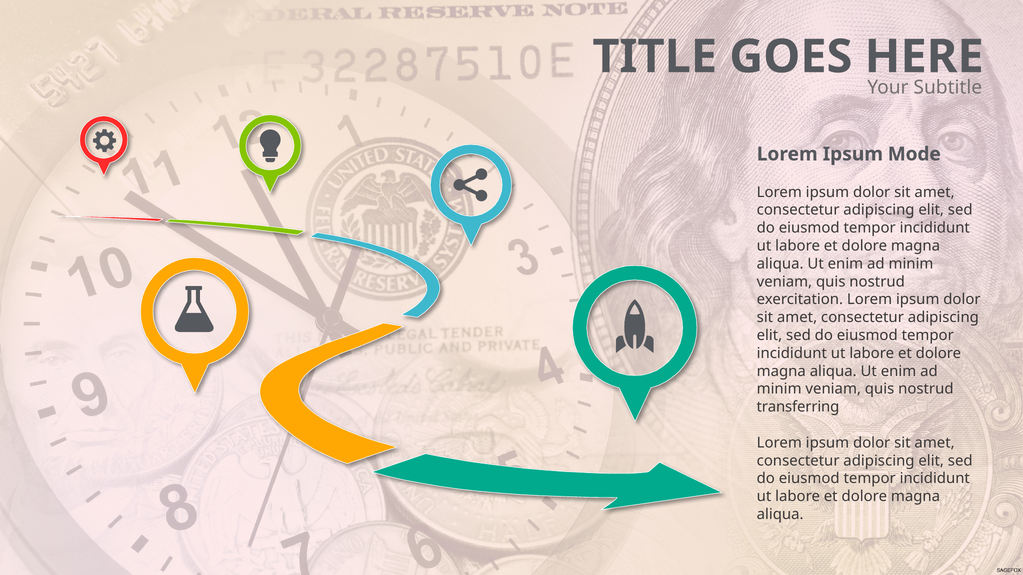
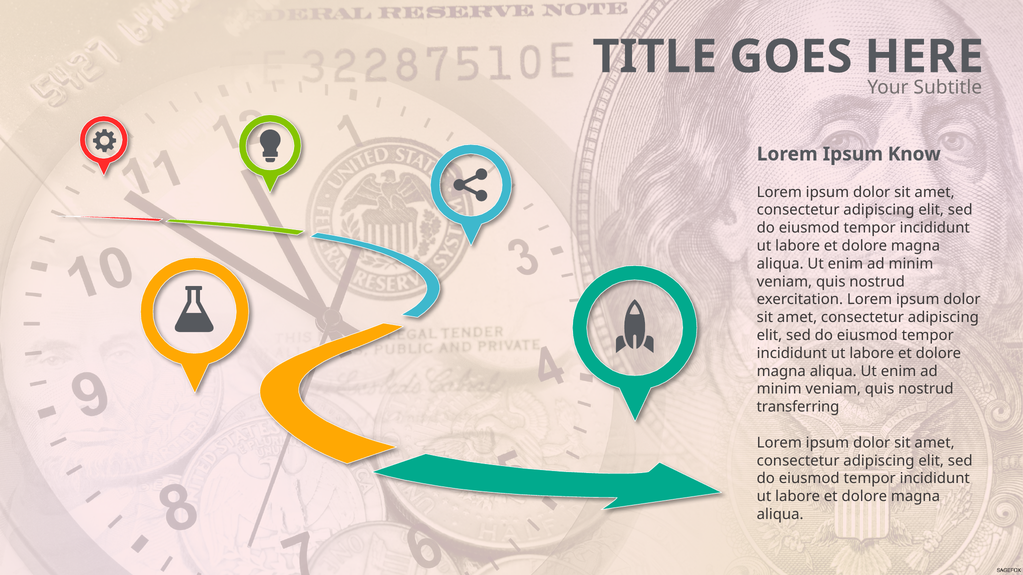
Mode: Mode -> Know (914, 154)
